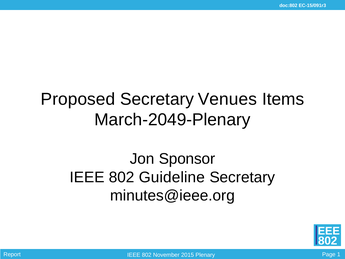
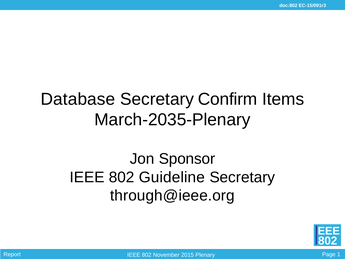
Proposed: Proposed -> Database (78, 99)
Venues: Venues -> Confirm (228, 99)
March-2049-Plenary: March-2049-Plenary -> March-2035-Plenary (172, 120)
minutes@ieee.org: minutes@ieee.org -> through@ieee.org (172, 195)
